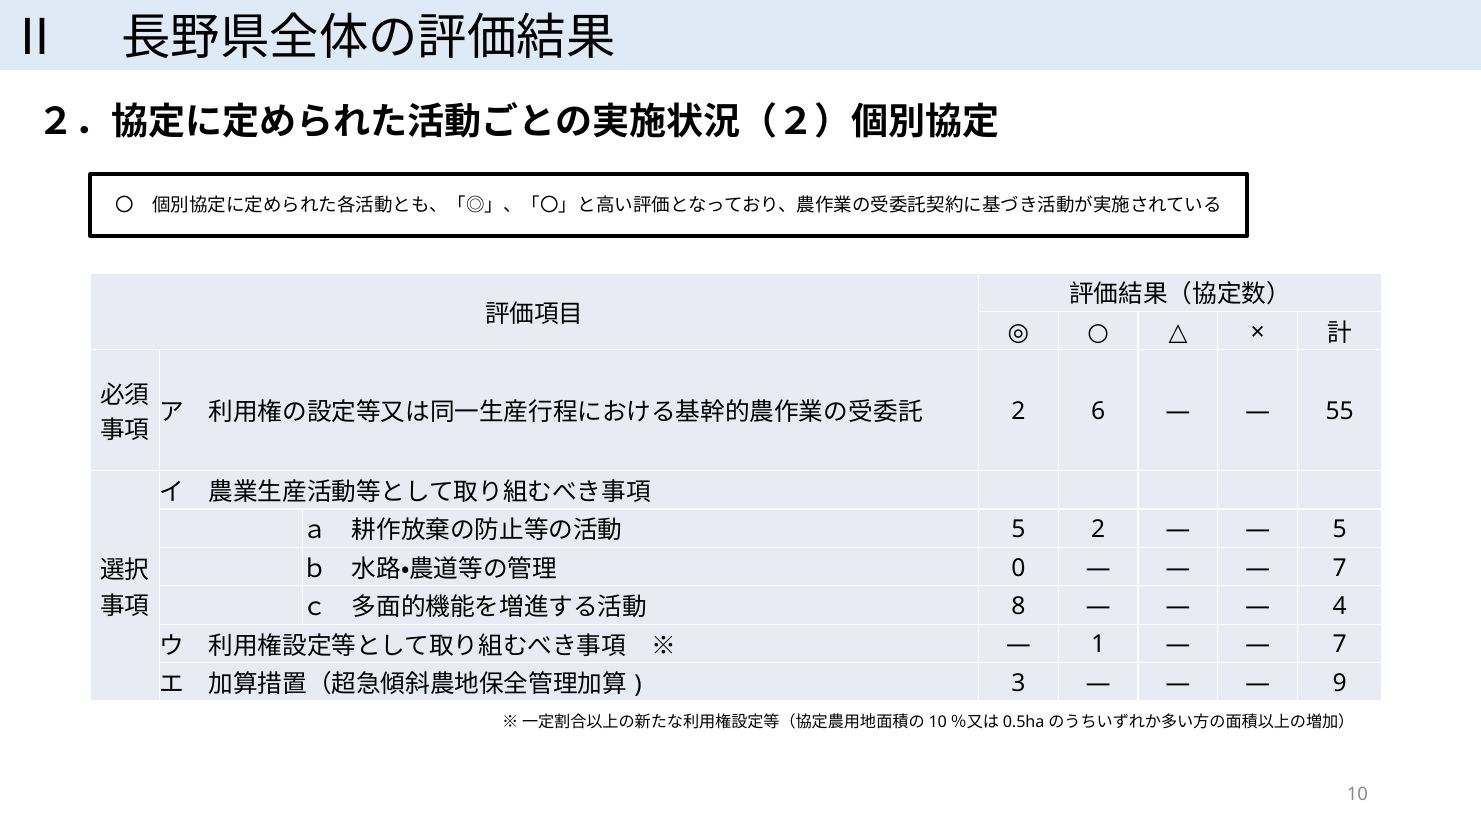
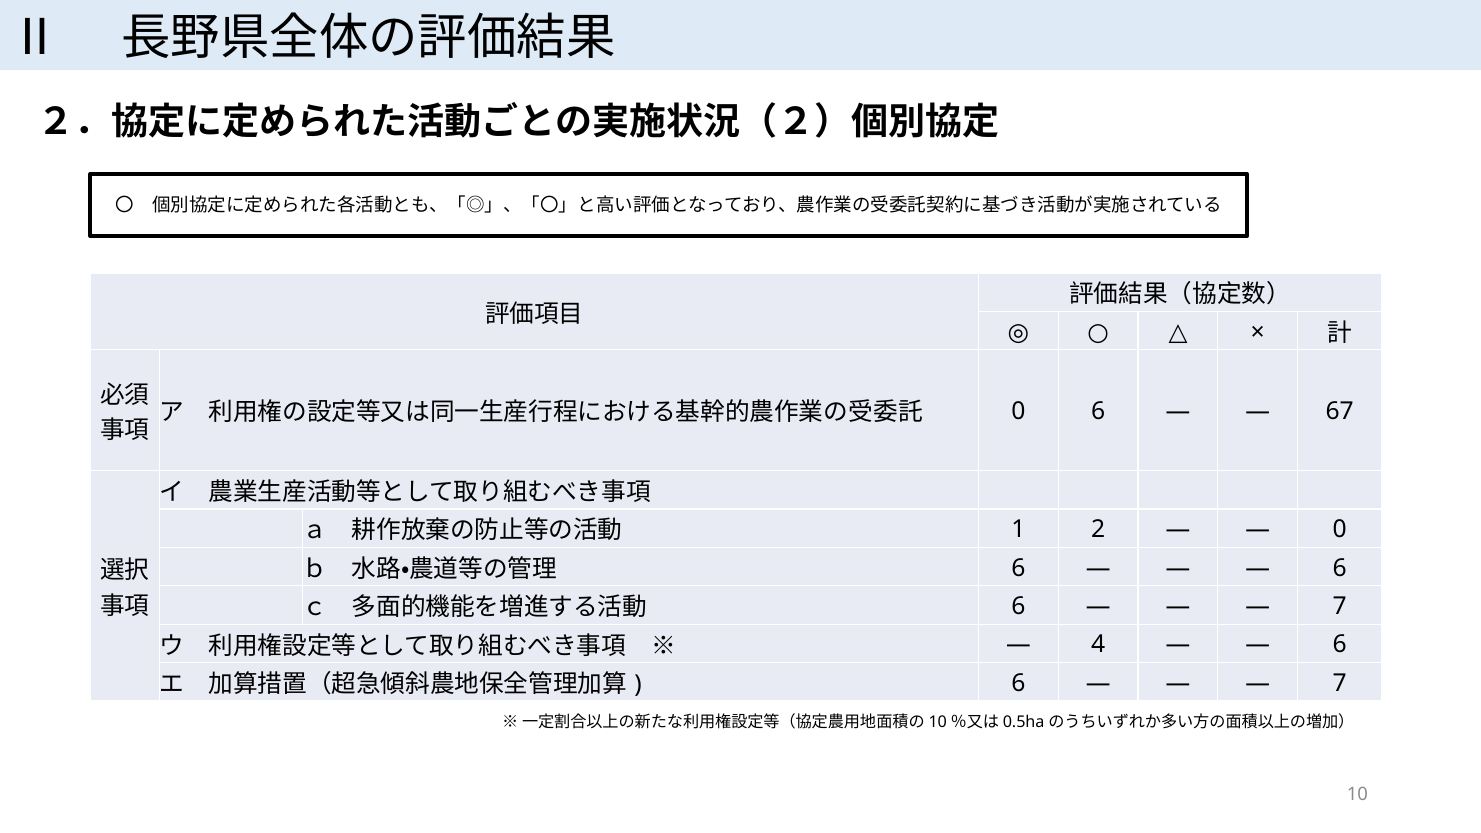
2: 2 -> 0 (1018, 412)
55: 55 -> 67 (1340, 412)
5: 5 -> 1 (1018, 530)
5: 5 -> 0 (1340, 530)
0: 0 -> 6 (1018, 568)
7: 7 -> 6 (1340, 568)
8: 8 -> 6 (1018, 606)
4: 4 -> 7 (1340, 606)
1: 1 -> 4 (1098, 645)
7: 7 -> 6 (1340, 645)
3: 3 -> 6 (1018, 683)
9: 9 -> 7 (1340, 683)
